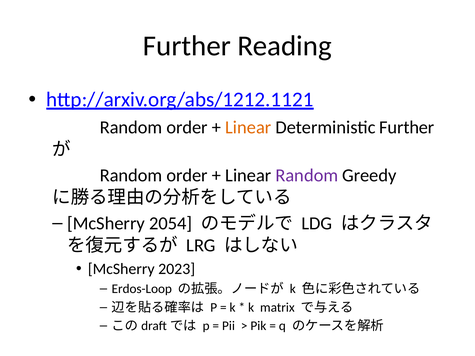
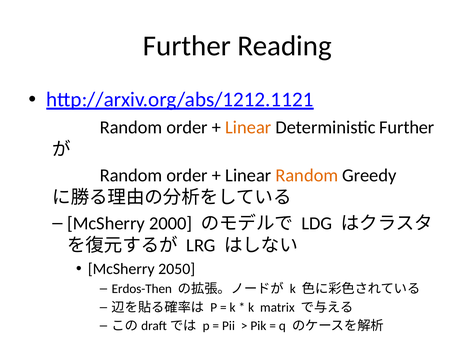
Random colour: purple -> orange (307, 175)
2054: 2054 -> 2000 (171, 224)
2023: 2023 -> 2050 (177, 269)
Erdos-Loop: Erdos-Loop -> Erdos-Then (142, 289)
